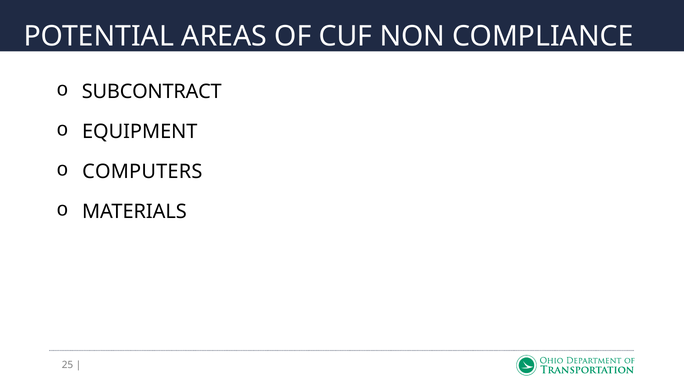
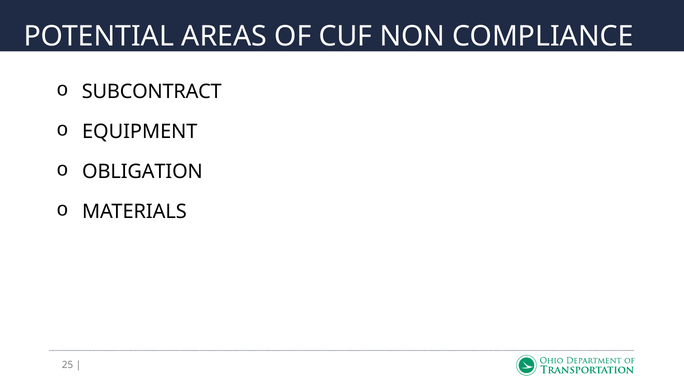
COMPUTERS: COMPUTERS -> OBLIGATION (142, 172)
